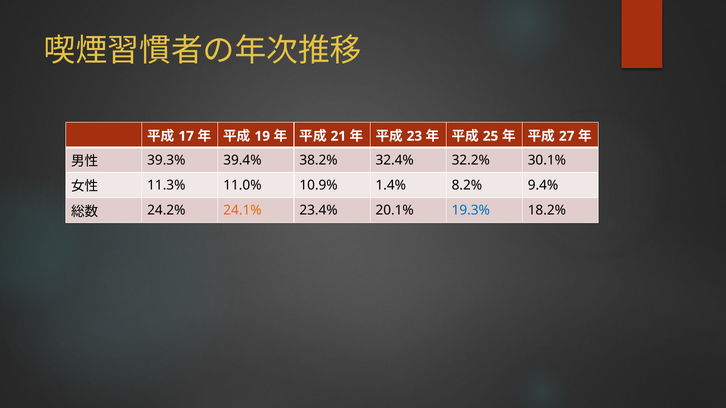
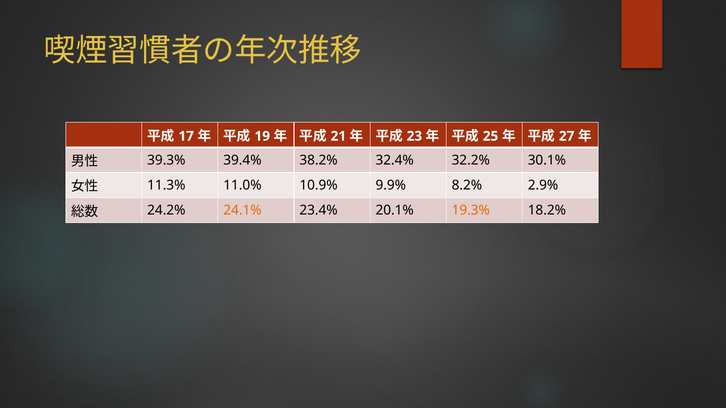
1.4%: 1.4% -> 9.9% (391, 185)
9.4%: 9.4% -> 2.9% (543, 185)
19.3% colour: blue -> orange (471, 211)
